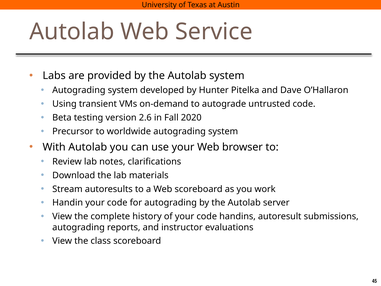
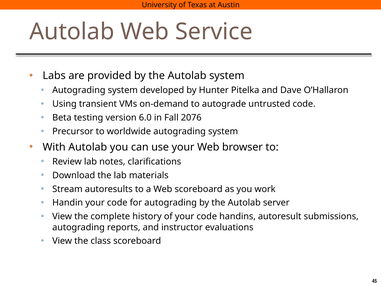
2.6: 2.6 -> 6.0 (145, 118)
2020: 2020 -> 2076 (191, 118)
